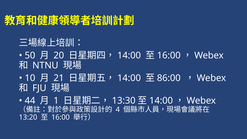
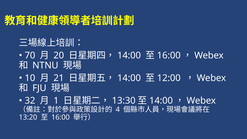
50: 50 -> 70 (30, 55)
86:00: 86:00 -> 12:00 (169, 78)
44: 44 -> 32 (30, 101)
